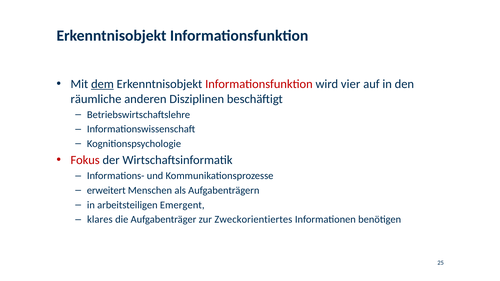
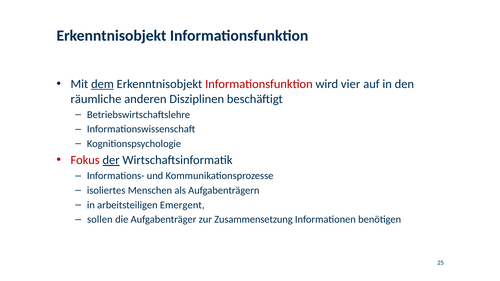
der underline: none -> present (111, 160)
erweitert: erweitert -> isoliertes (106, 191)
klares: klares -> sollen (100, 220)
Zweckorientiertes: Zweckorientiertes -> Zusammensetzung (253, 220)
